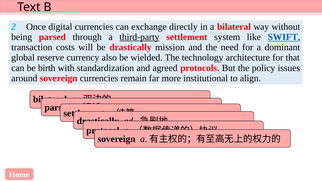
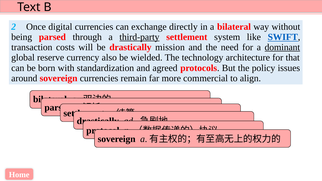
dominant underline: none -> present (282, 47)
birth: birth -> born (47, 68)
institutional: institutional -> commercial (206, 78)
